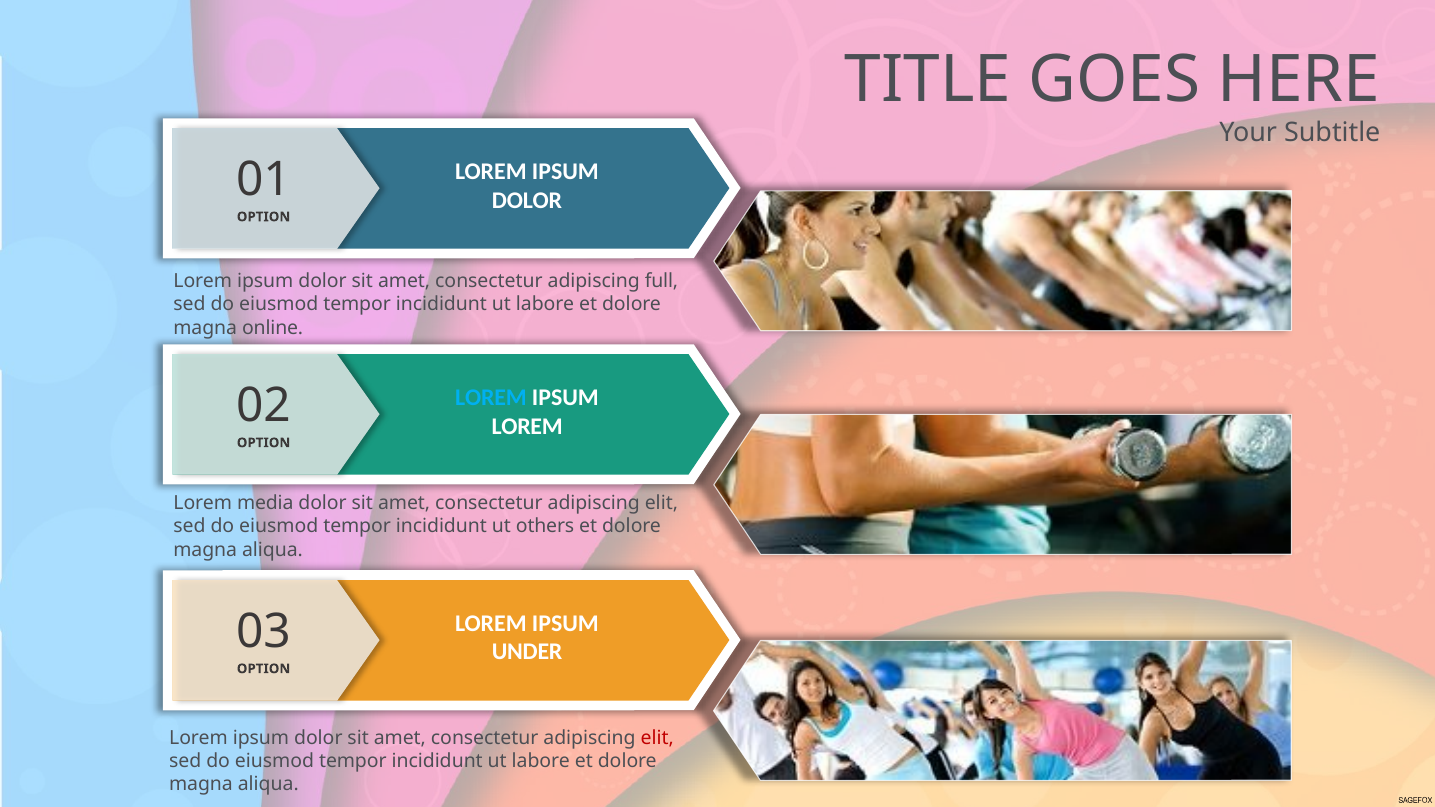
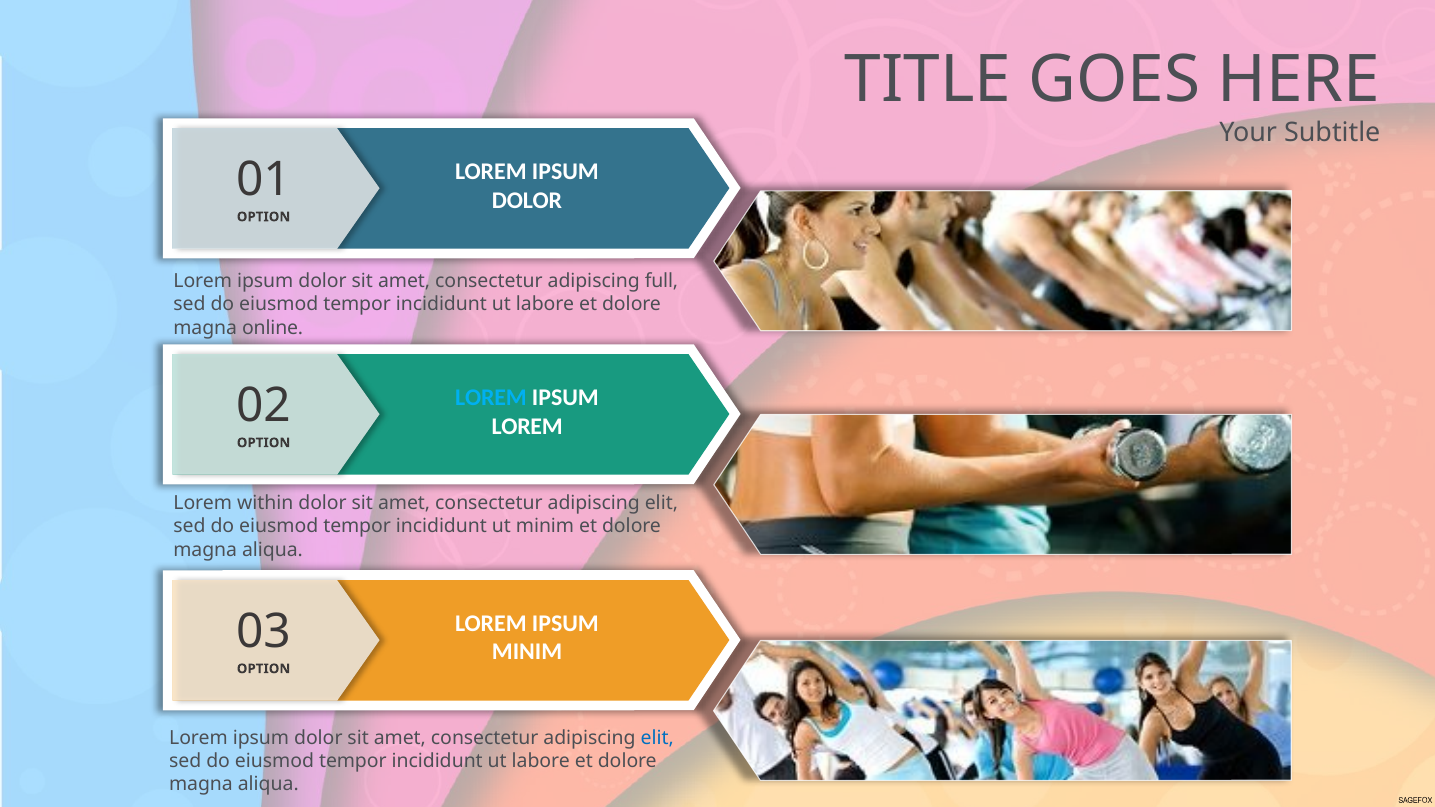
media: media -> within (265, 503)
ut others: others -> minim (545, 527)
UNDER: UNDER -> MINIM (527, 652)
elit colour: red -> blue (657, 738)
